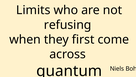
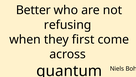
Limits: Limits -> Better (33, 10)
